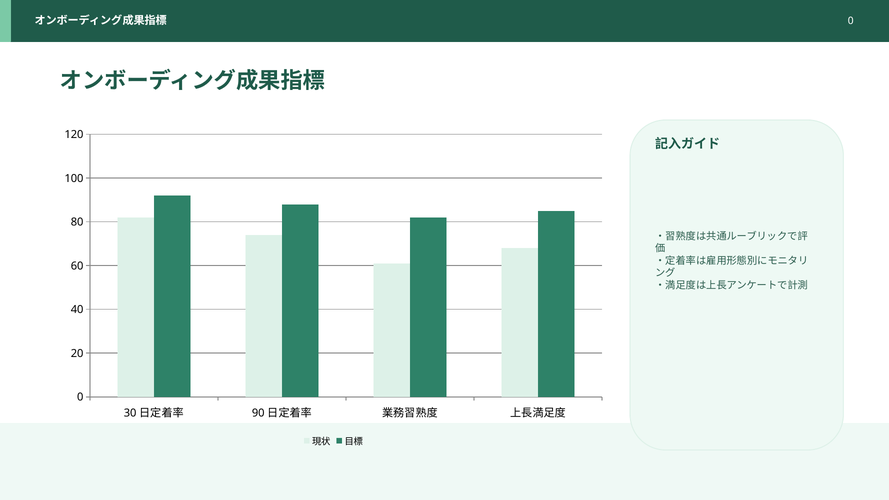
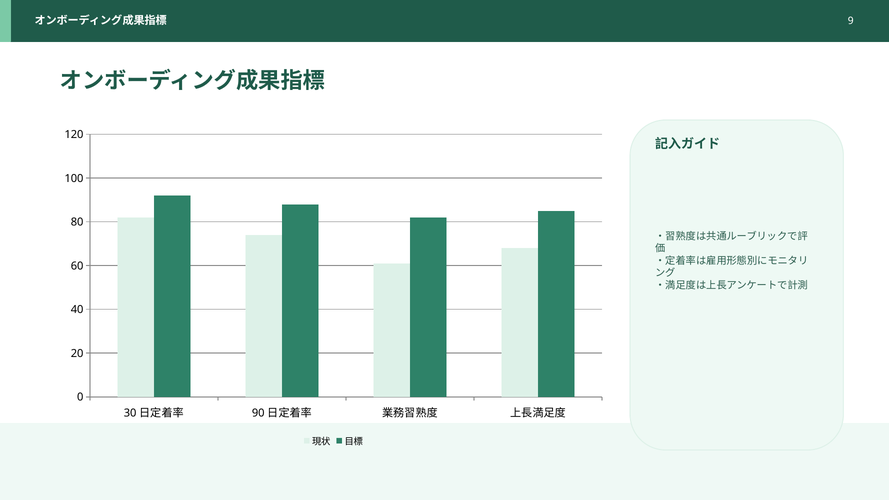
0: 0 -> 9 (851, 21)
